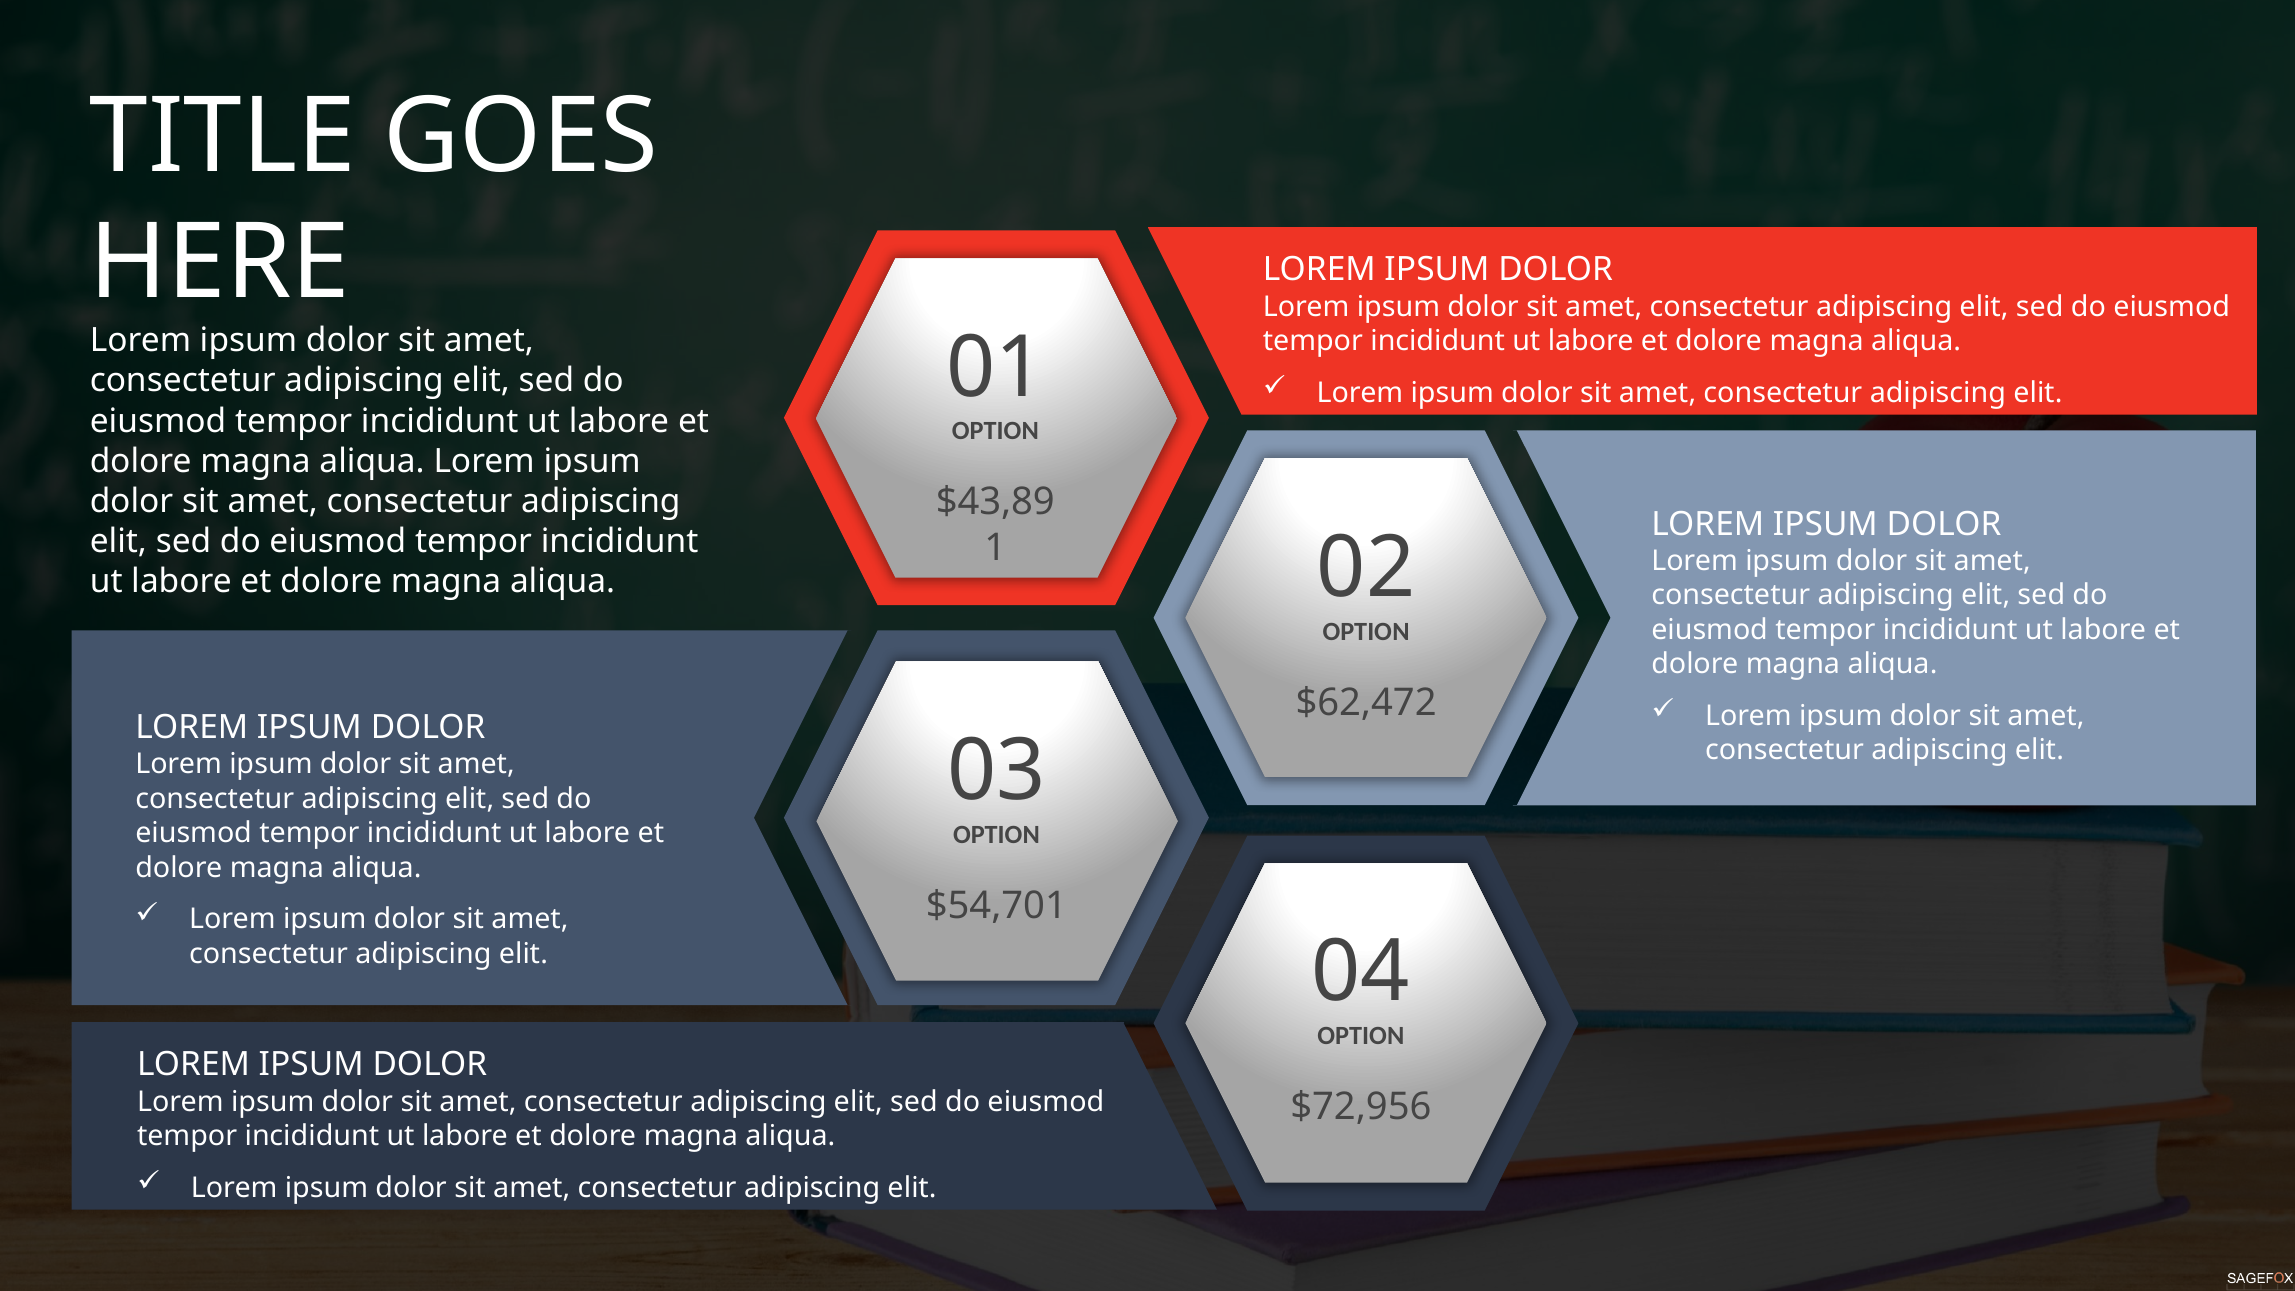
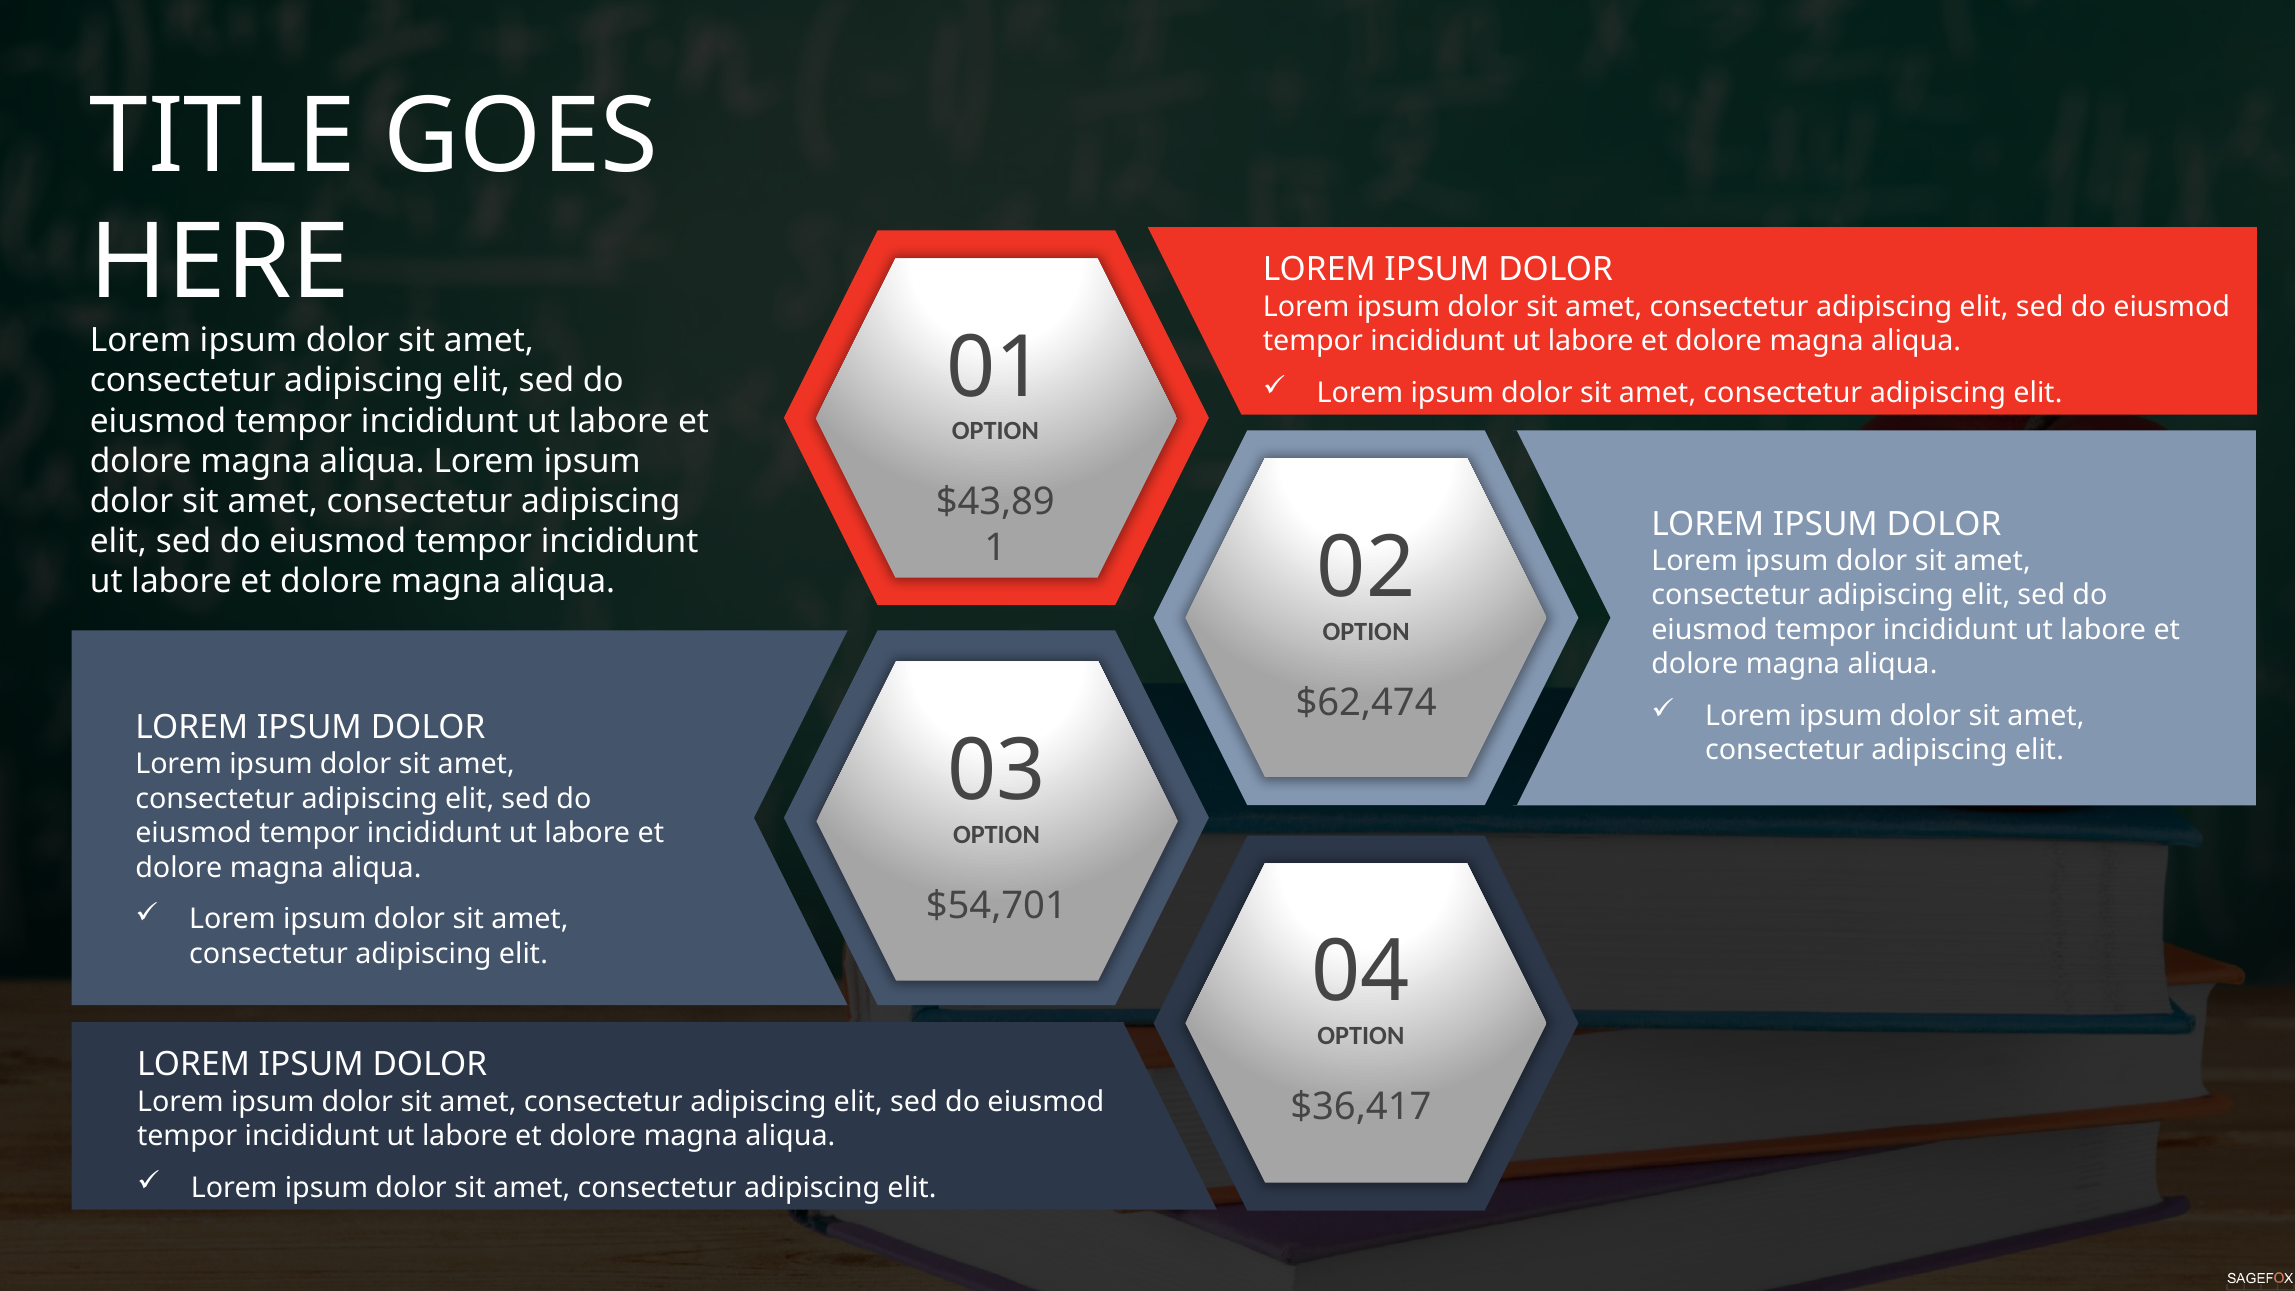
$62,472: $62,472 -> $62,474 (1366, 703)
$72,956: $72,956 -> $36,417 (1361, 1107)
